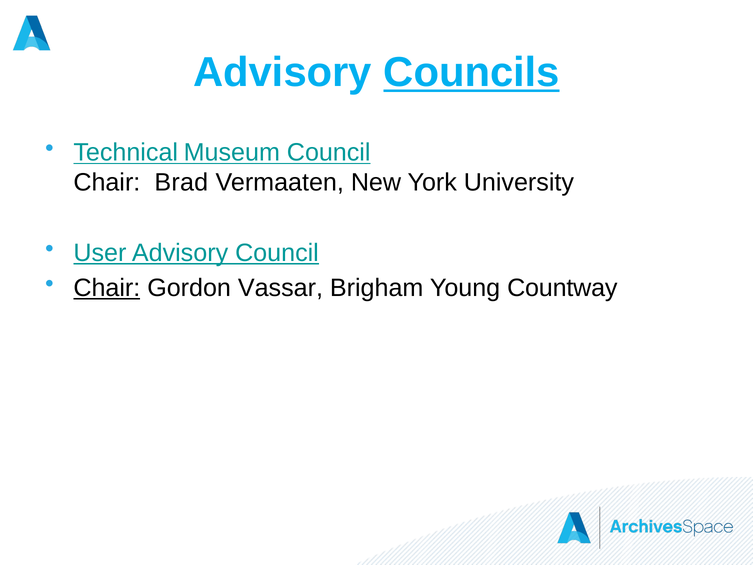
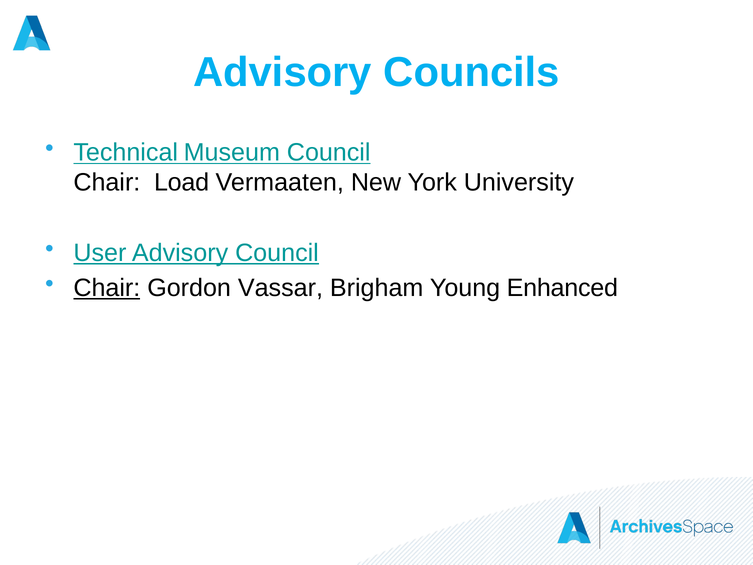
Councils underline: present -> none (472, 73)
Brad: Brad -> Load (182, 182)
Countway: Countway -> Enhanced (562, 288)
